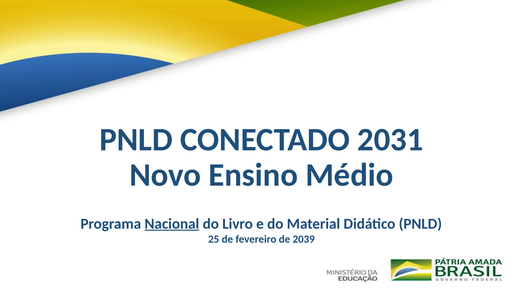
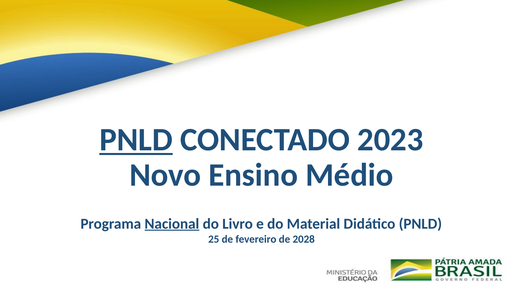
PNLD underline: none -> present (136, 140)
2031: 2031 -> 2023 (390, 140)
2039: 2039 -> 2028 (304, 239)
